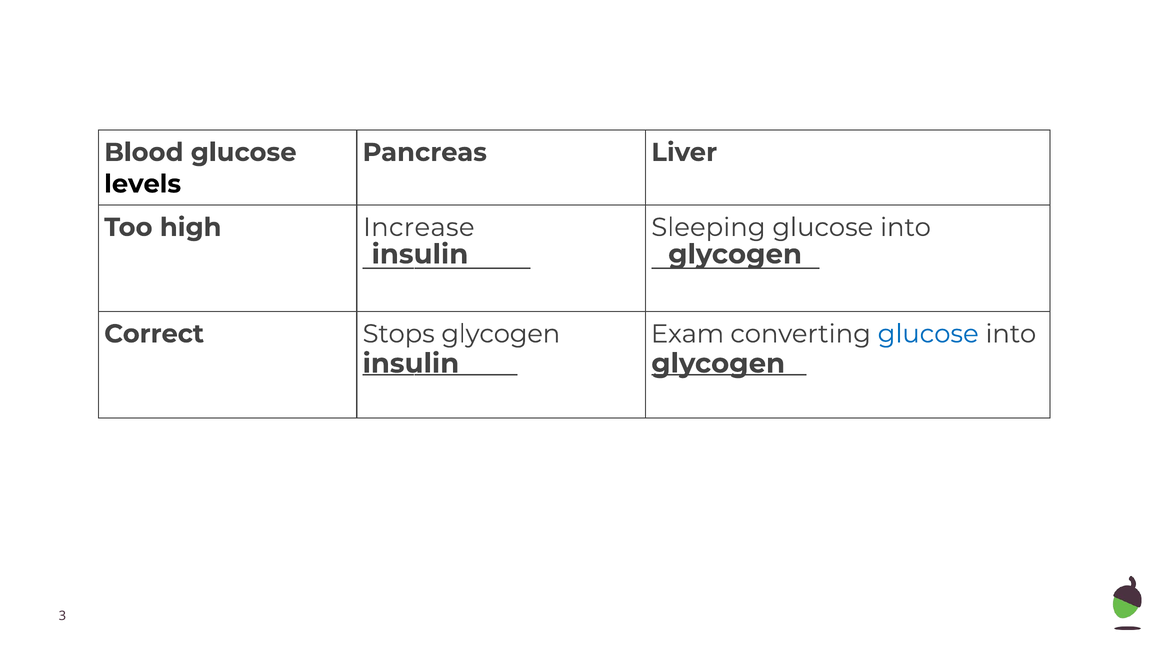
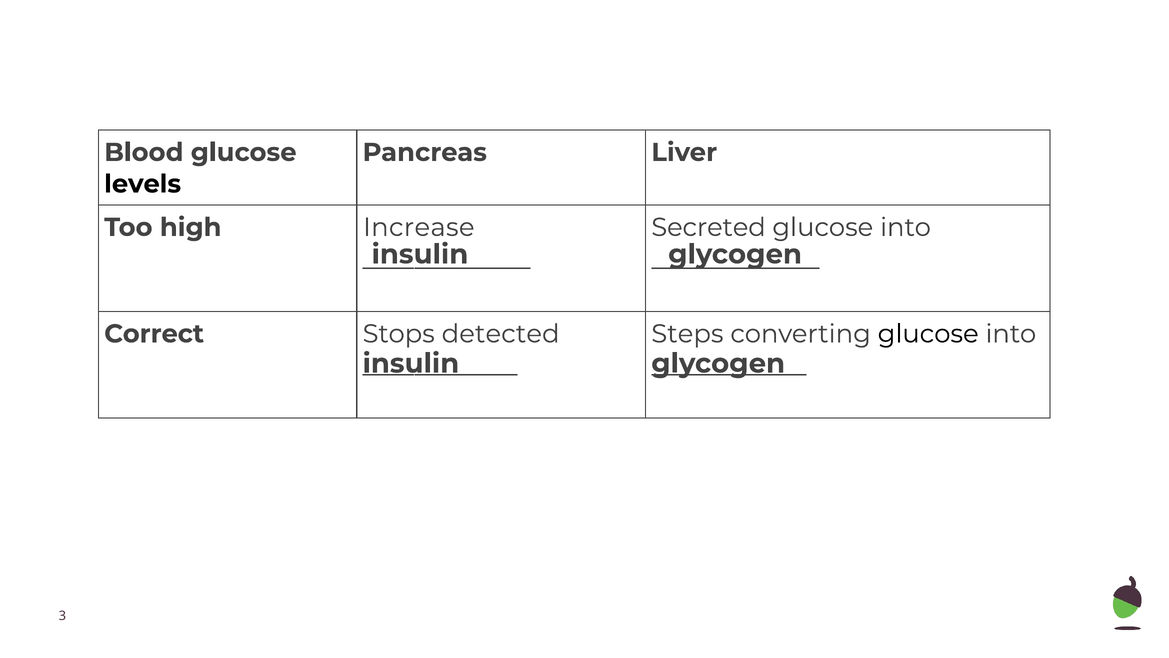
Sleeping: Sleeping -> Secreted (709, 227)
Stops glycogen: glycogen -> detected (501, 334)
Exam: Exam -> Steps (687, 334)
glucose colour: blue -> black (928, 334)
